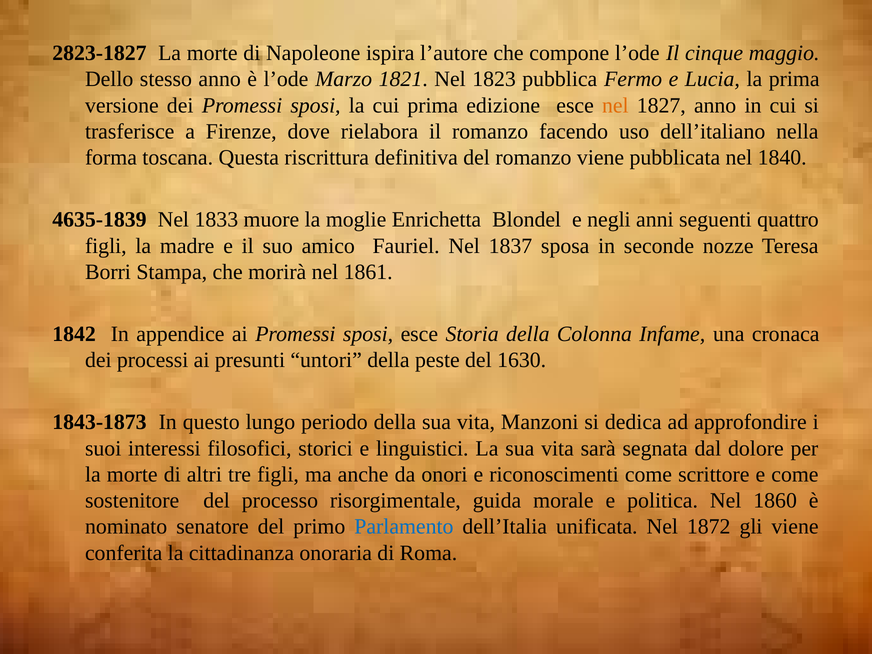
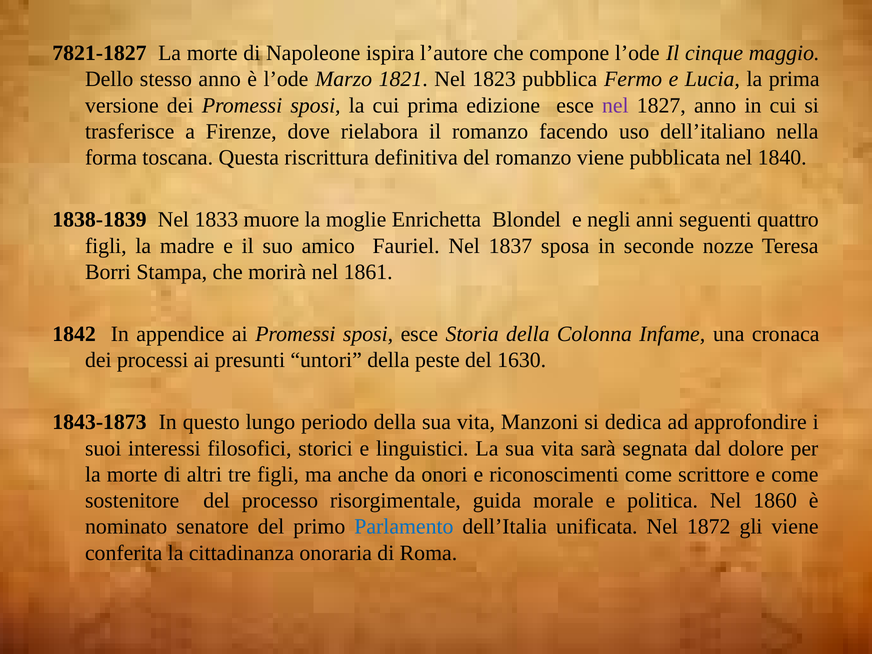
2823-1827: 2823-1827 -> 7821-1827 (99, 53)
nel colour: orange -> purple (615, 105)
4635-1839: 4635-1839 -> 1838-1839 (99, 220)
